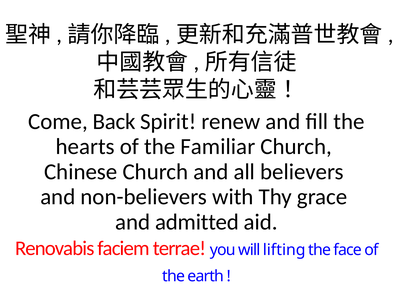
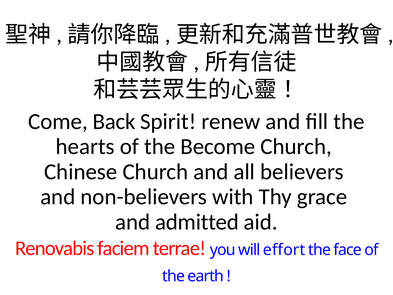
Familiar: Familiar -> Become (218, 147)
lifting: lifting -> effort (284, 250)
